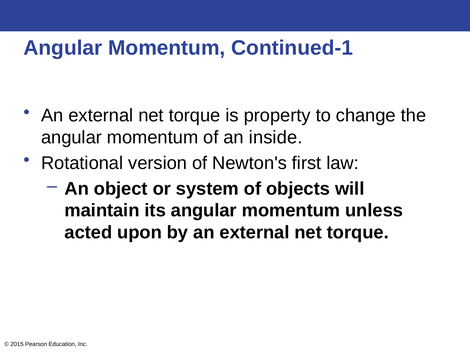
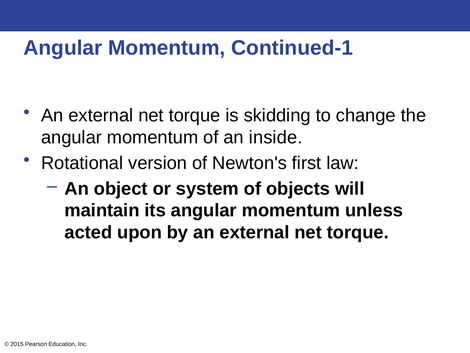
property: property -> skidding (277, 115)
